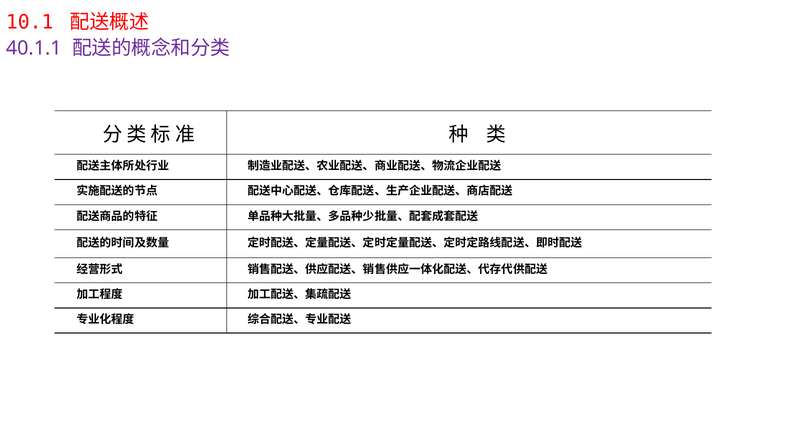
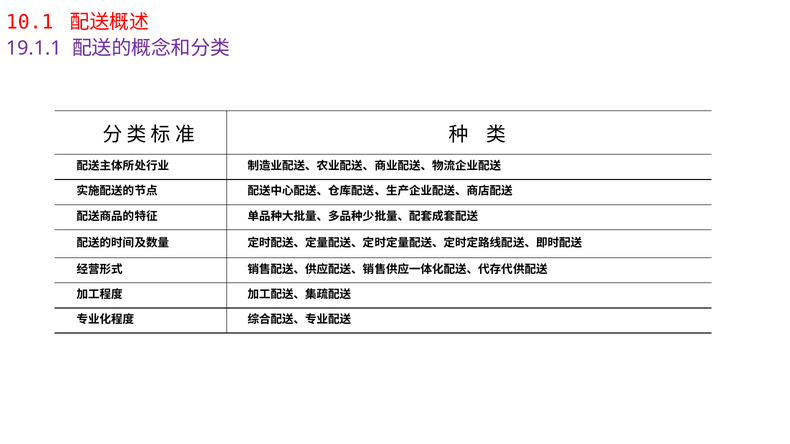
40.1.1: 40.1.1 -> 19.1.1 (34, 48)
